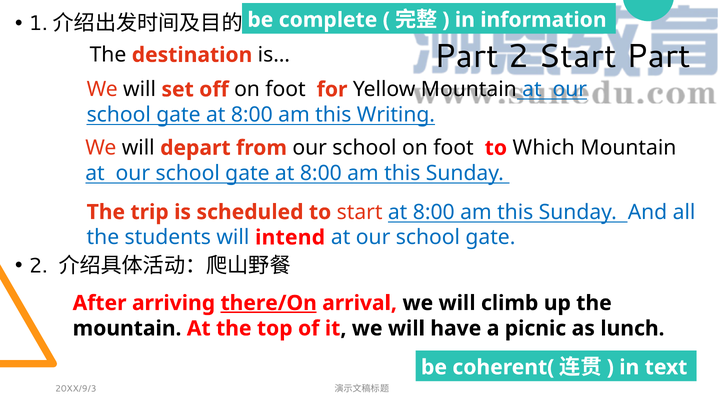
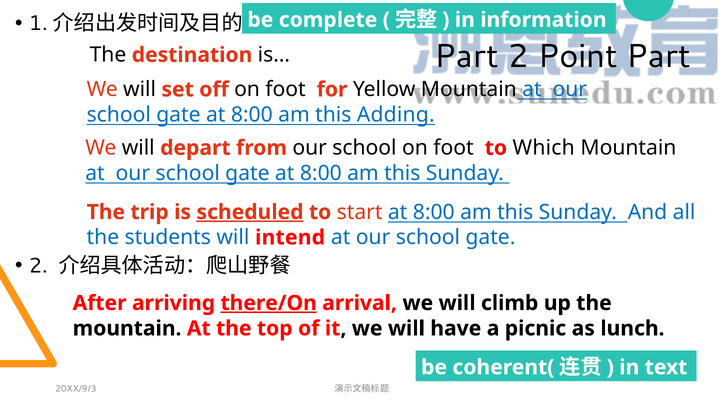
2 Start: Start -> Point (578, 57)
Writing: Writing -> Adding (396, 115)
scheduled underline: none -> present (250, 212)
